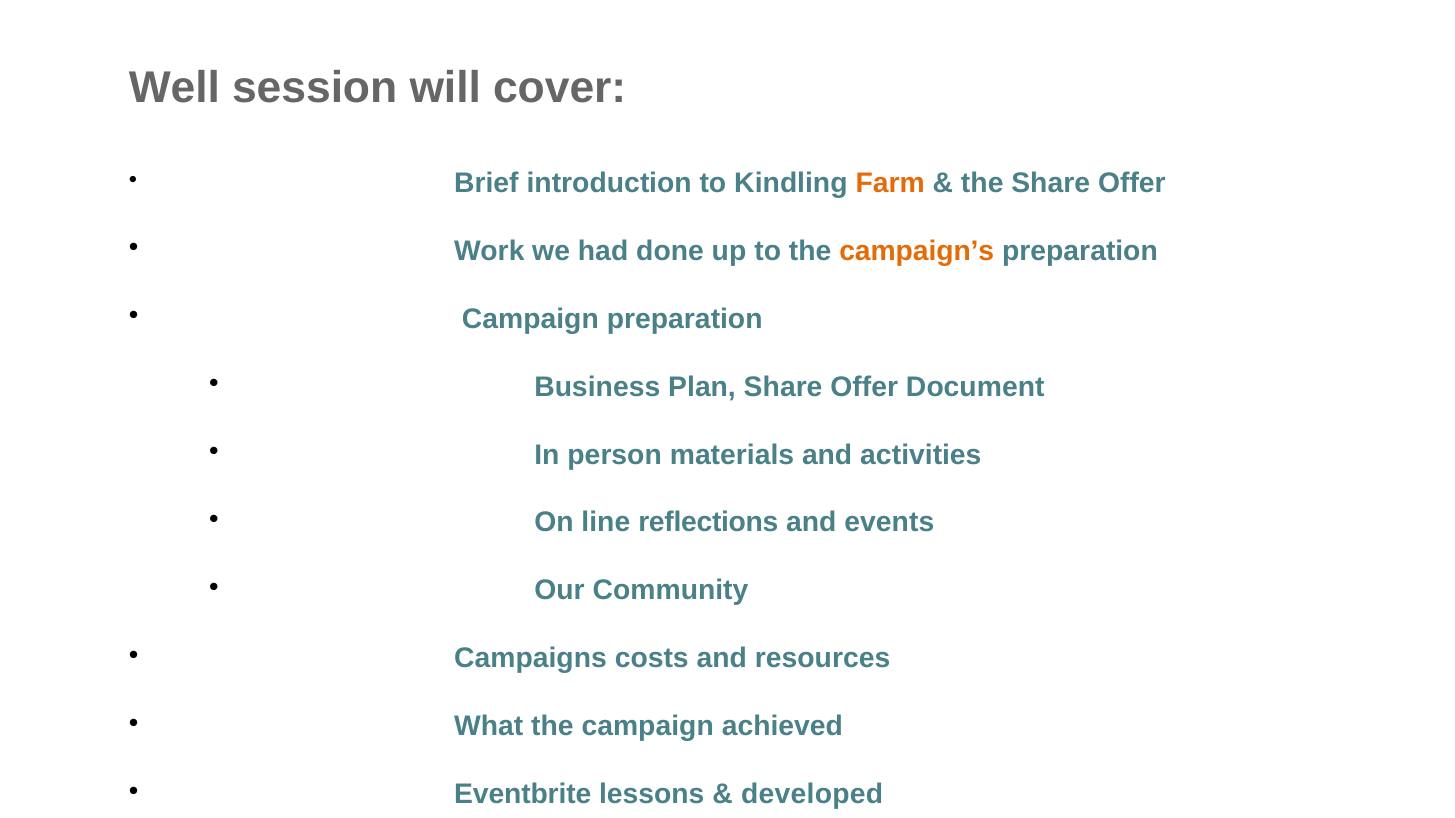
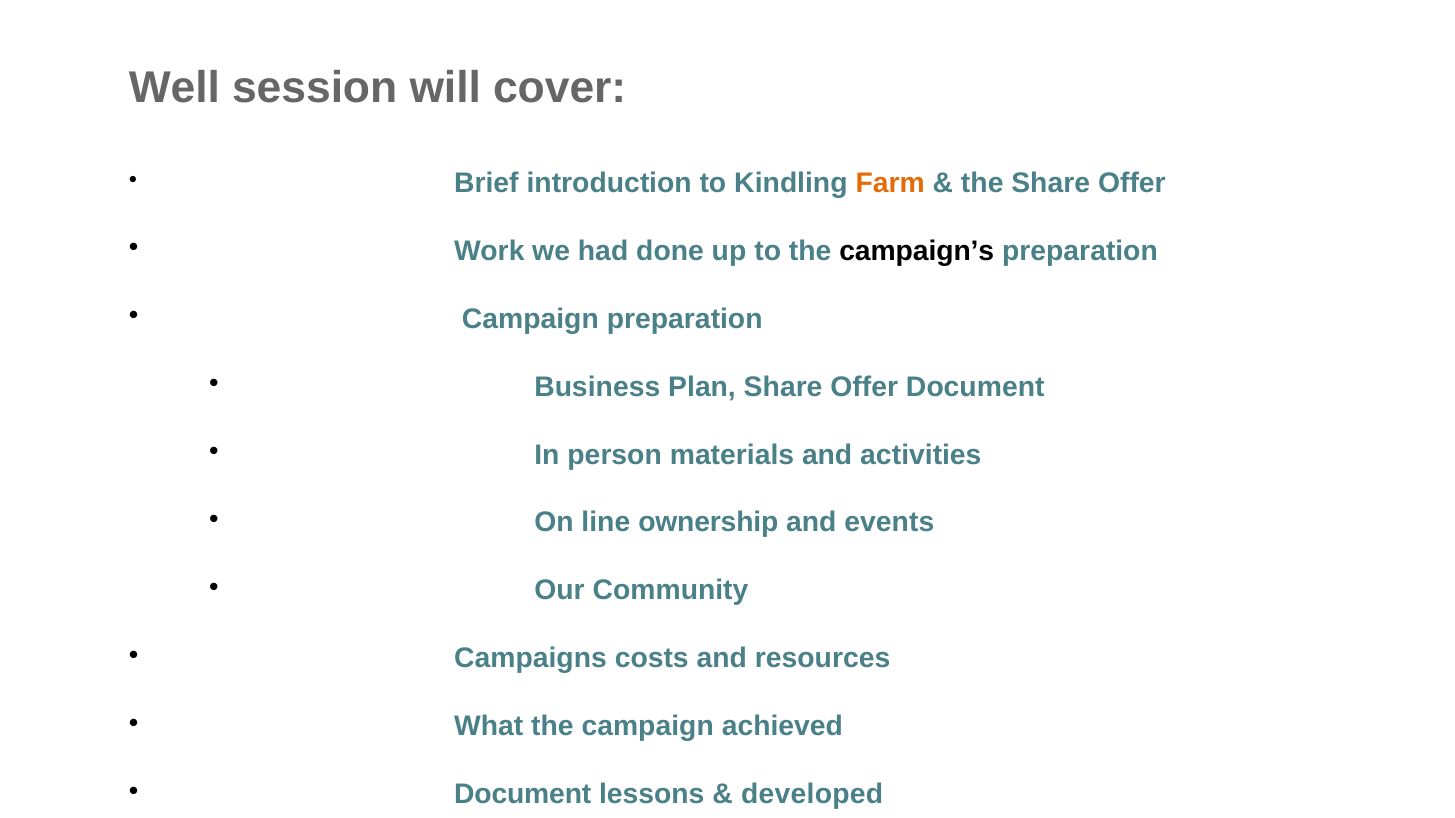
campaign’s colour: orange -> black (917, 251)
reflections: reflections -> ownership (708, 523)
Eventbrite: Eventbrite -> Document (523, 795)
